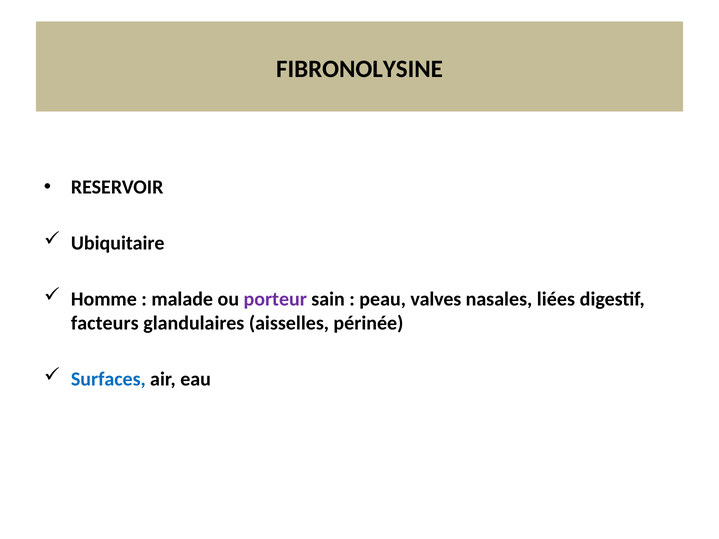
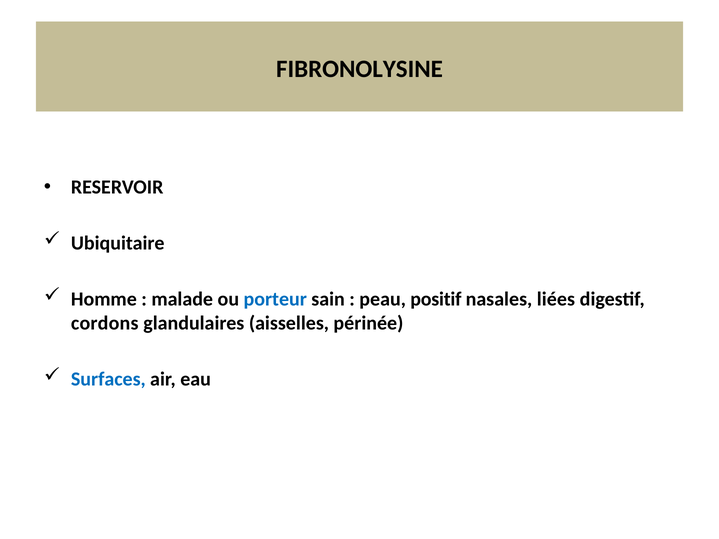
porteur colour: purple -> blue (275, 299)
valves: valves -> positif (436, 299)
facteurs: facteurs -> cordons (105, 323)
